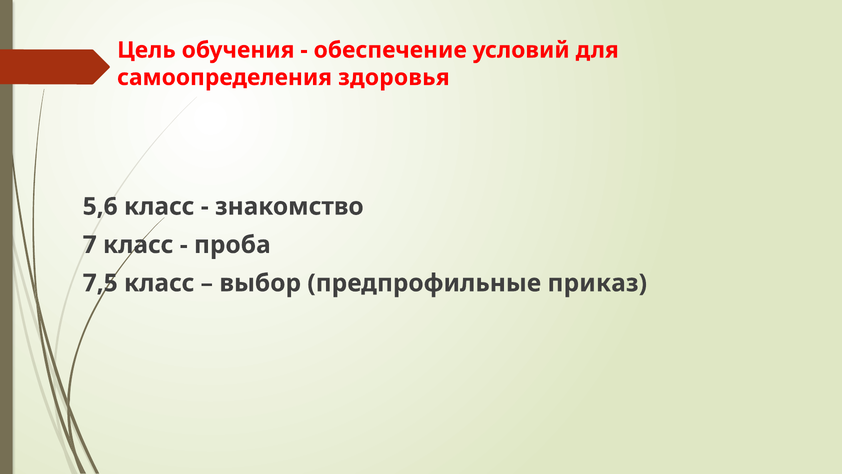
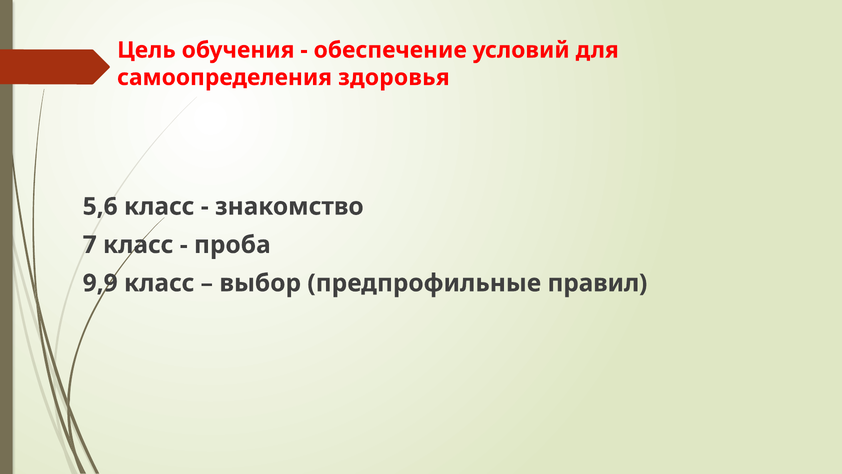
7,5: 7,5 -> 9,9 (100, 283)
приказ: приказ -> правил (597, 283)
